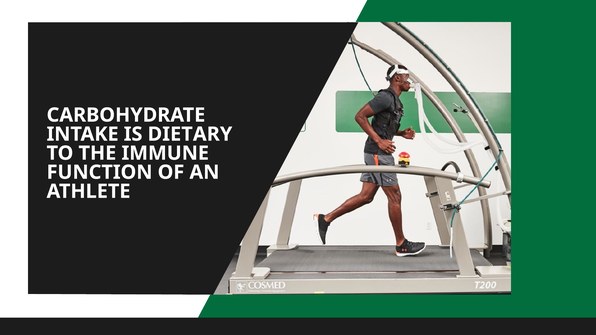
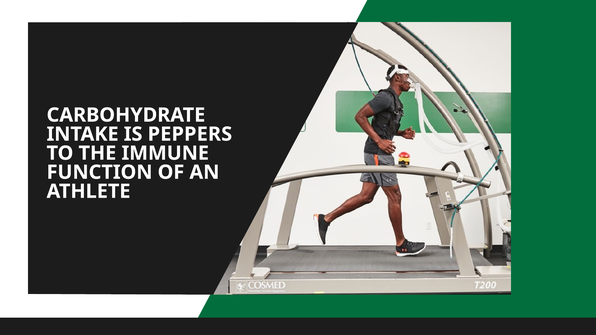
DIETARY: DIETARY -> PEPPERS (190, 134)
